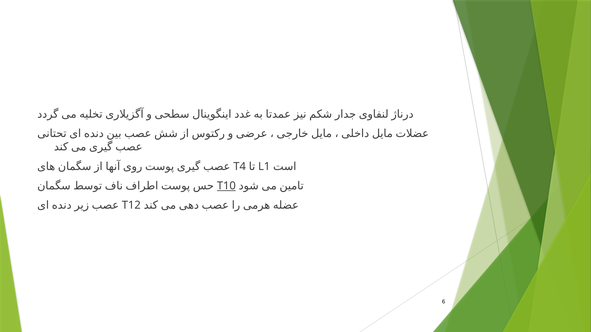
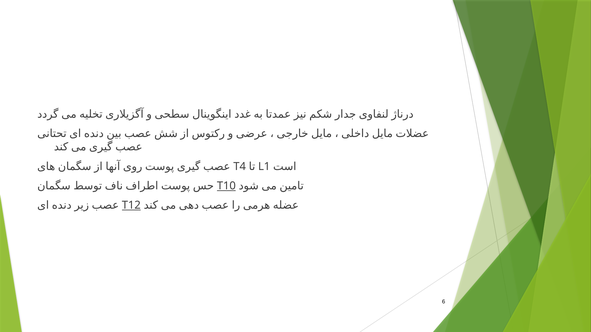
T12 underline: none -> present (131, 206)
